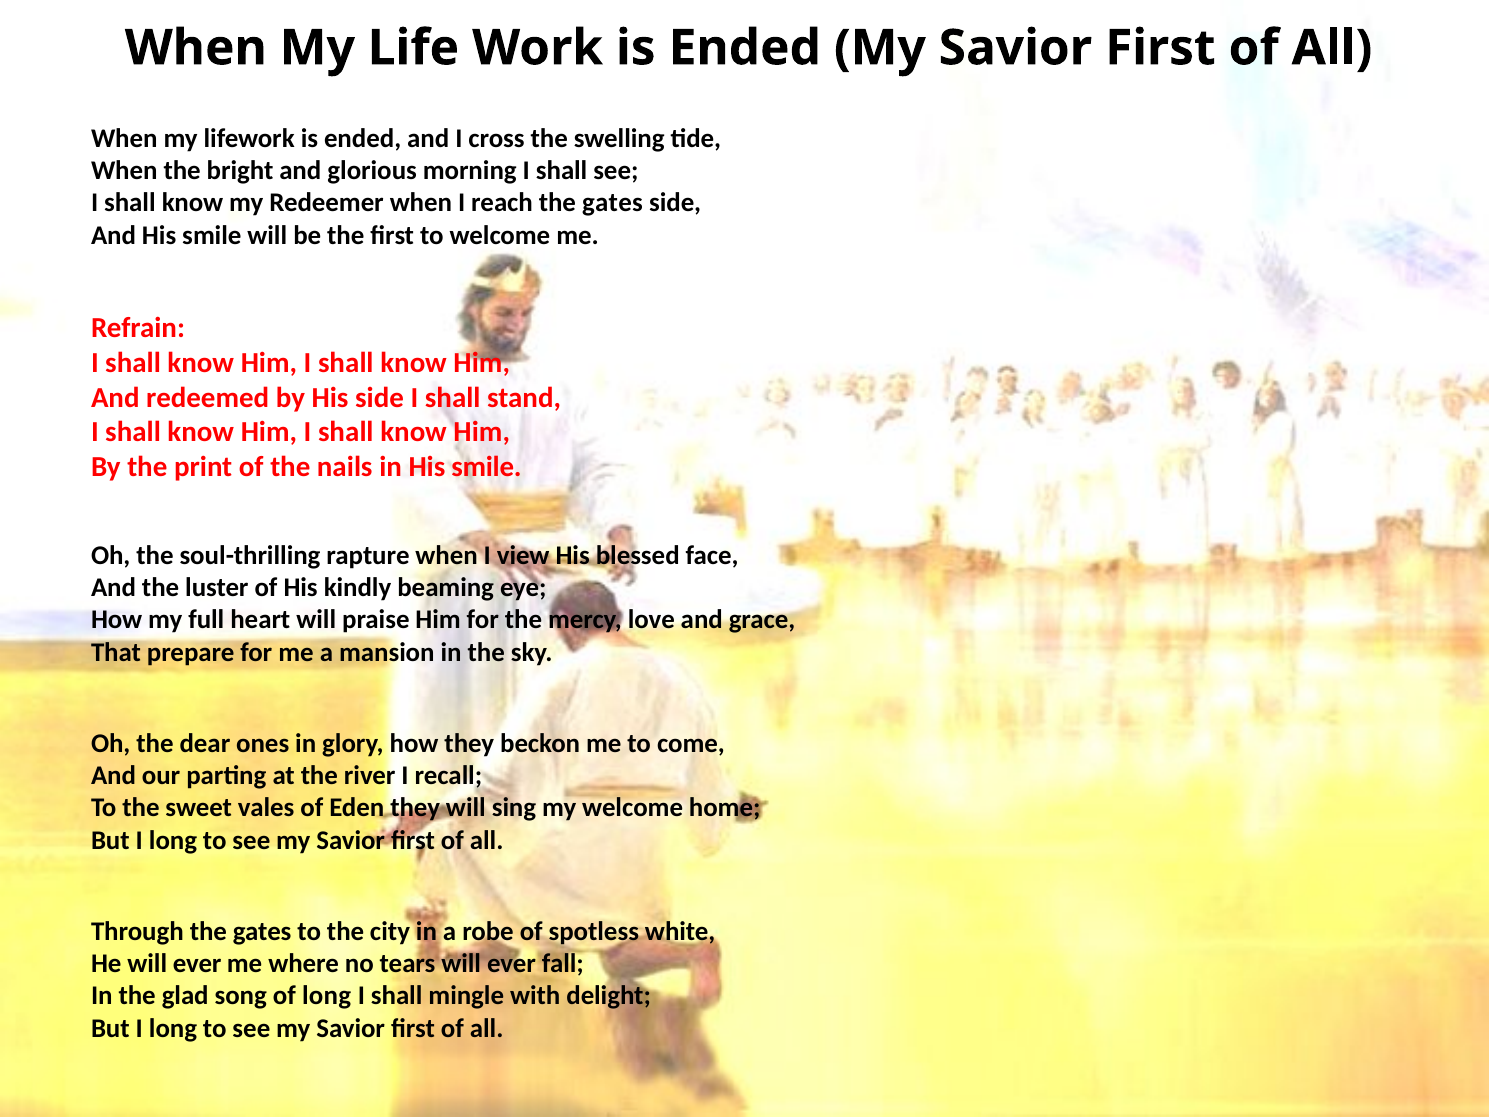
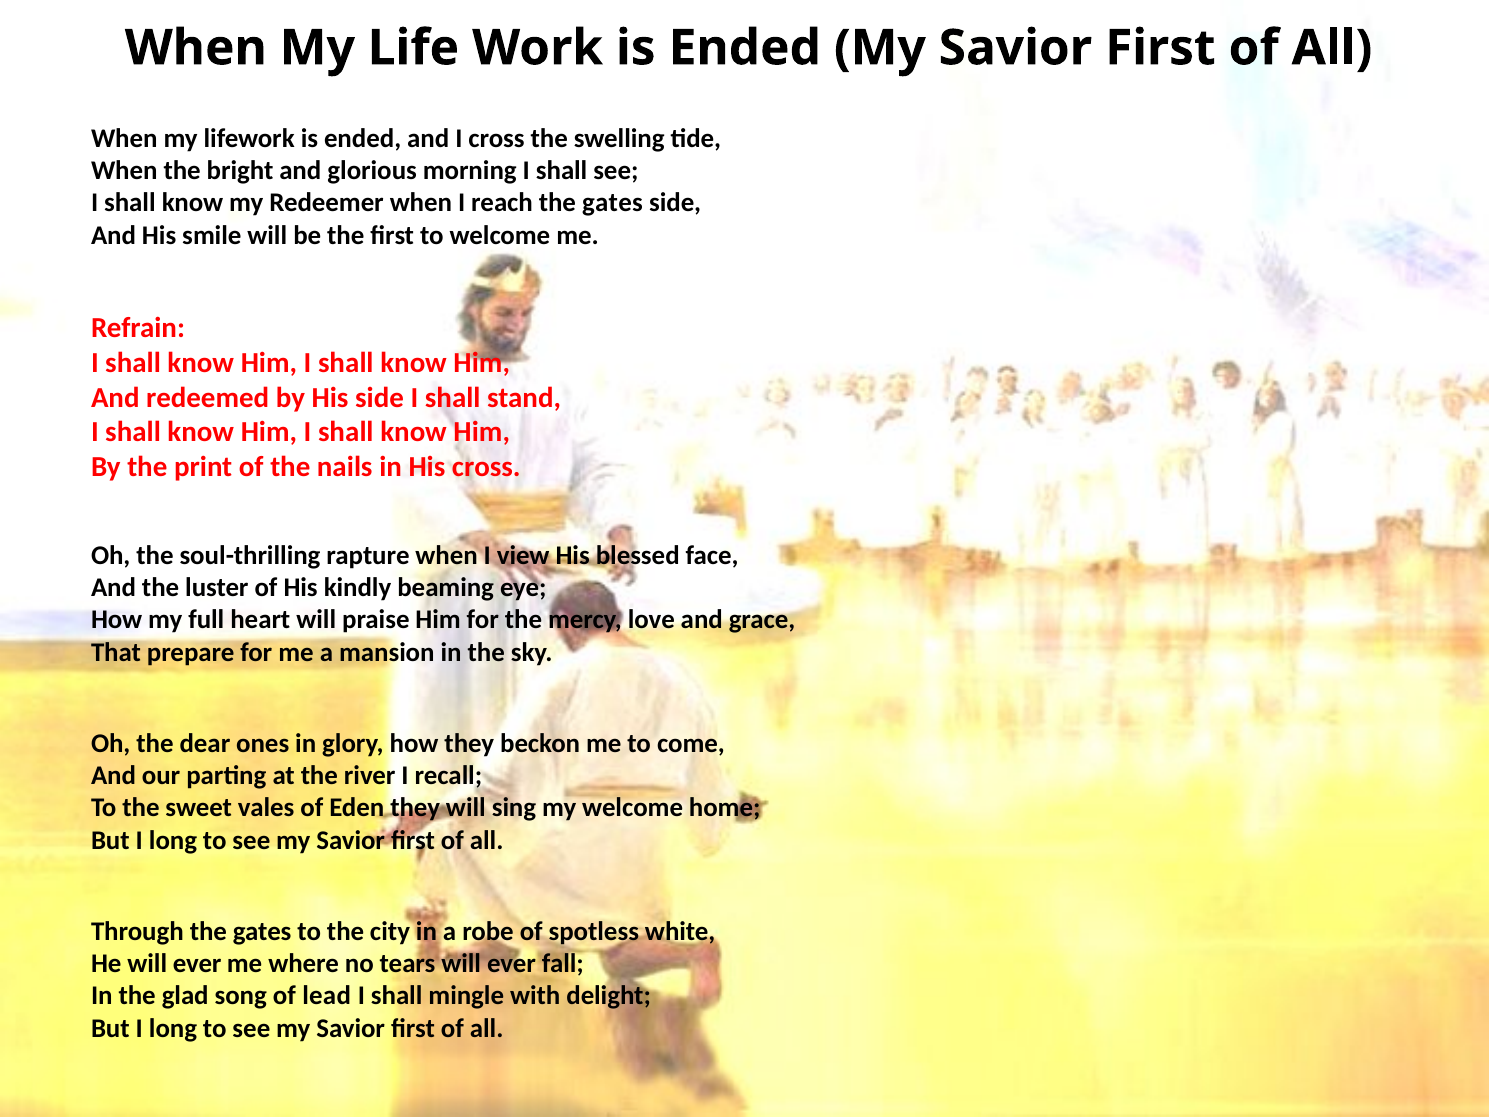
in His smile: smile -> cross (486, 467)
of long: long -> lead (327, 996)
